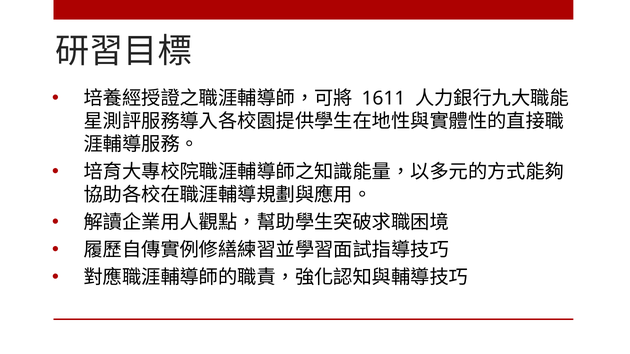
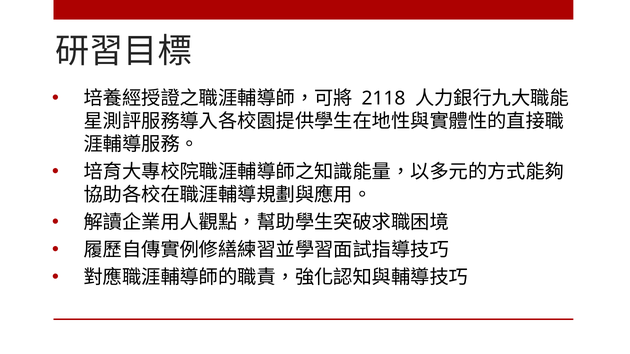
1611: 1611 -> 2118 (383, 98)
